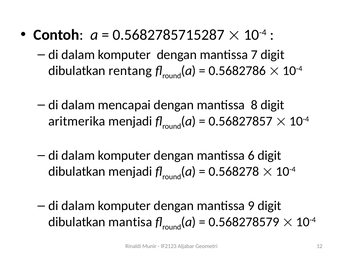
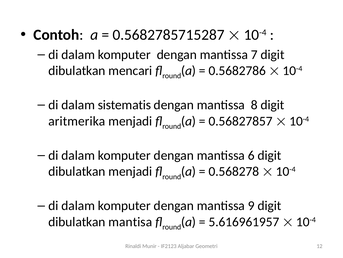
rentang: rentang -> mencari (130, 71)
mencapai: mencapai -> sistematis (124, 105)
0.568278579: 0.568278579 -> 5.616961957 (244, 221)
